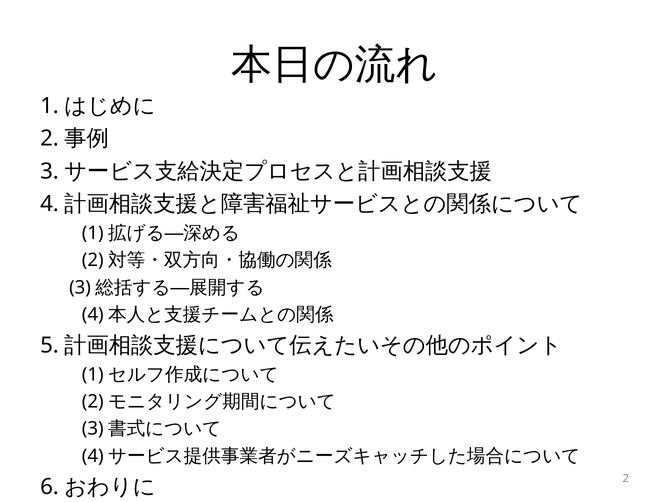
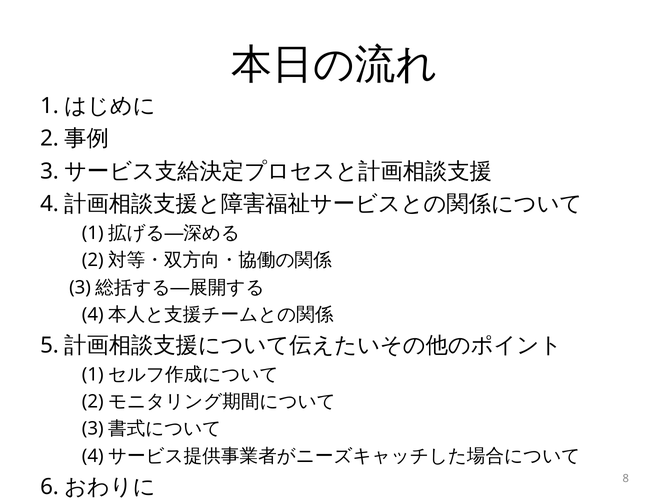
2: 2 -> 8 (626, 478)
